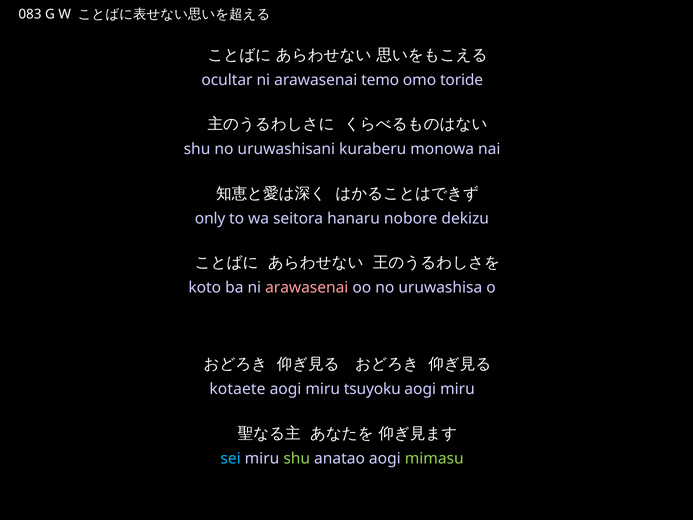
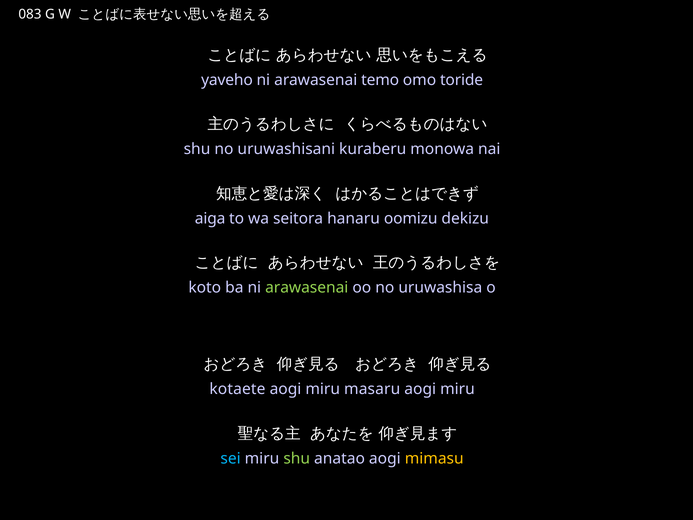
ocultar: ocultar -> yaveho (227, 80)
only: only -> aiga (210, 218)
nobore: nobore -> oomizu (411, 218)
arawasenai colour: pink -> light green (307, 288)
tsuyoku: tsuyoku -> masaru (372, 389)
mimasu colour: light green -> yellow (434, 458)
